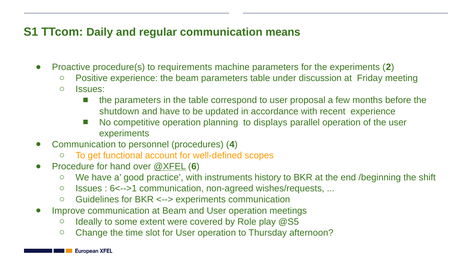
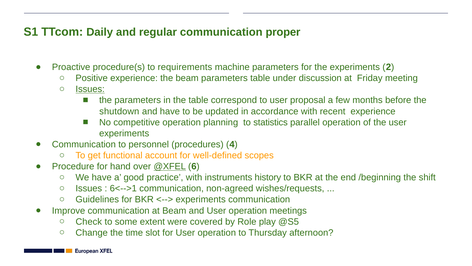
means: means -> proper (283, 32)
Issues underline: none -> present (90, 89)
displays: displays -> statistics (271, 122)
Ideally: Ideally -> Check (89, 221)
